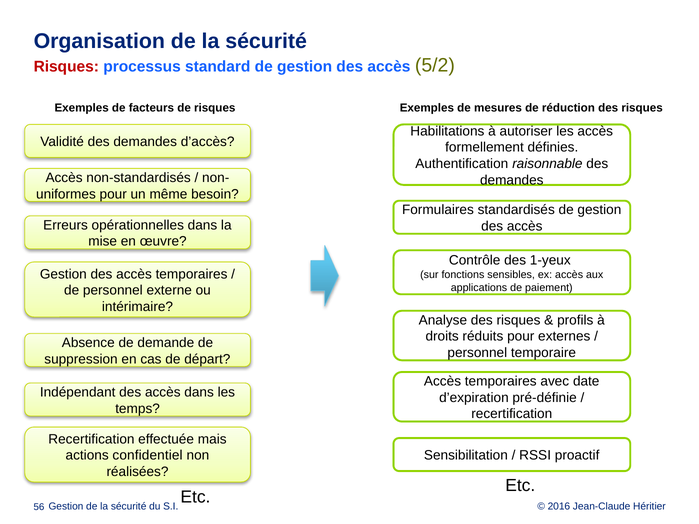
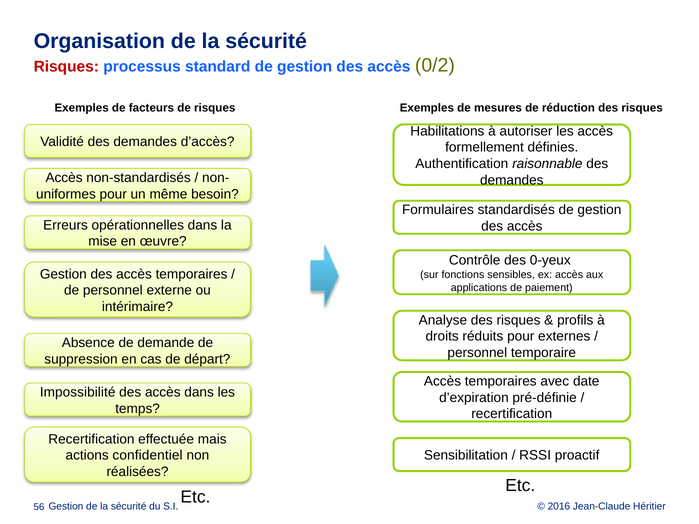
5/2: 5/2 -> 0/2 (435, 65)
1-yeux: 1-yeux -> 0-yeux (550, 261)
Indépendant: Indépendant -> Impossibilité (78, 392)
